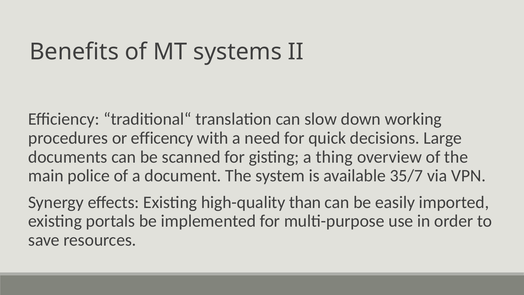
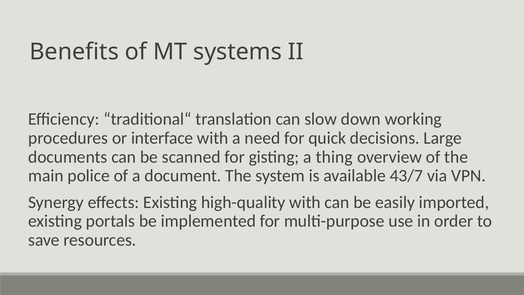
efficency: efficency -> interface (162, 138)
35/7: 35/7 -> 43/7 (406, 176)
high-quality than: than -> with (305, 202)
